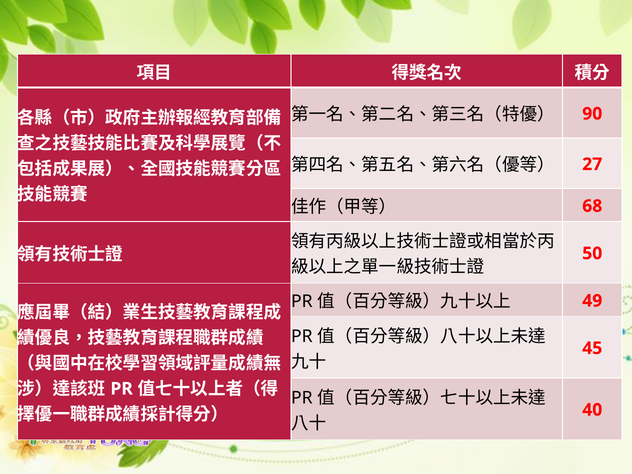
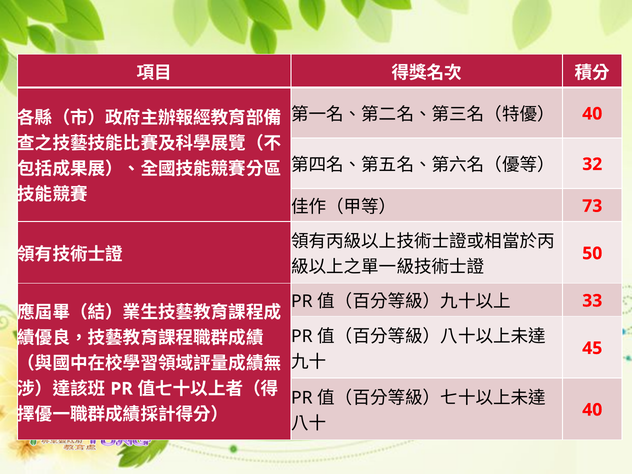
90: 90 -> 40 (592, 114)
27: 27 -> 32 (592, 164)
68: 68 -> 73 (592, 206)
49: 49 -> 33 (592, 301)
